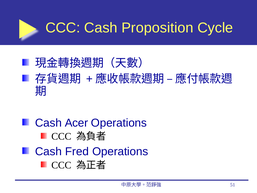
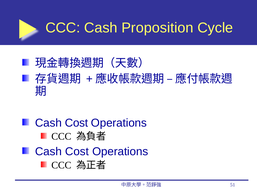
Acer: Acer -> Cost (76, 123)
Fred: Fred -> Cost (77, 151)
